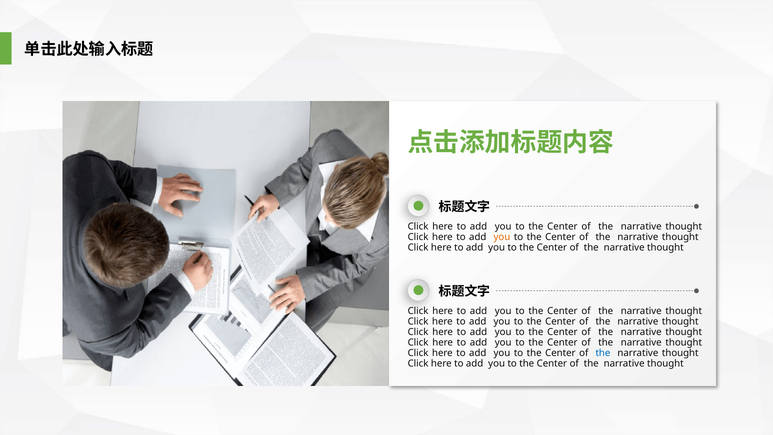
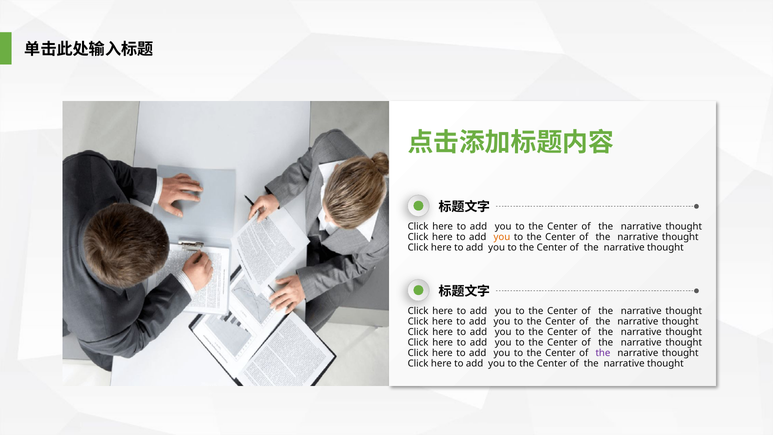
the colour: blue -> purple (603, 353)
